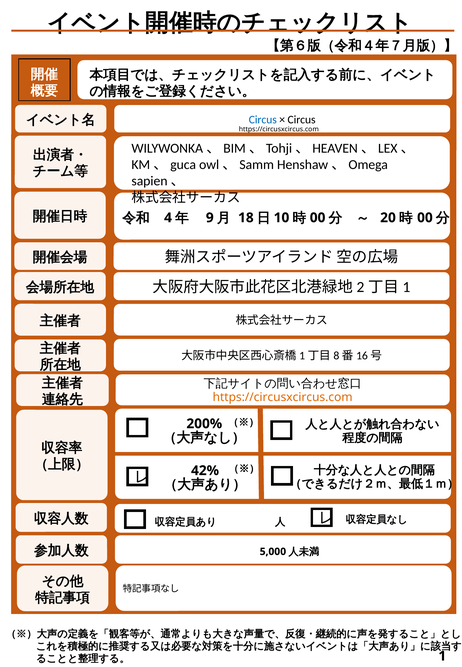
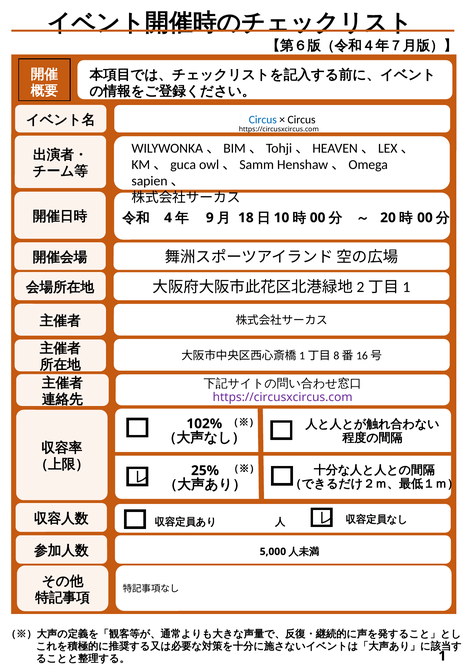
https://circusxcircus.com colour: orange -> purple (283, 397)
200%: 200% -> 102% (204, 424)
42%: 42% -> 25% (205, 471)
